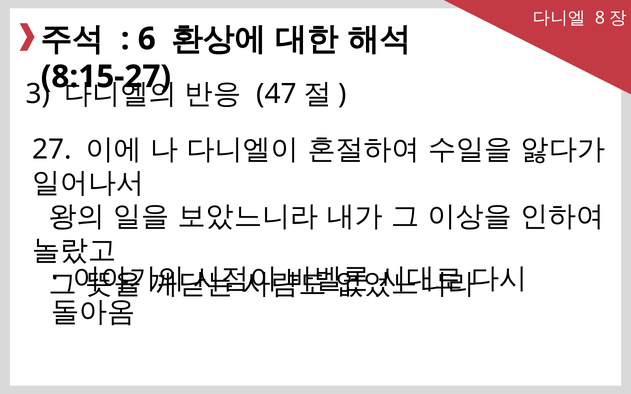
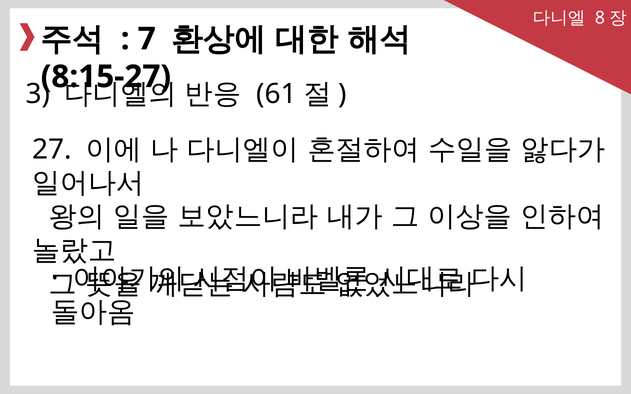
6: 6 -> 7 (147, 39)
47: 47 -> 61 (277, 94)
